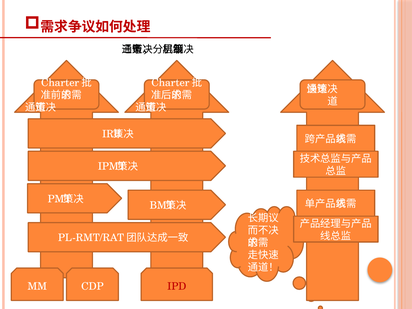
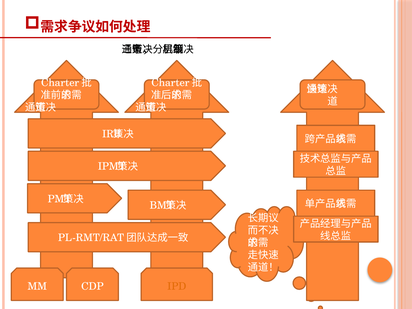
IPD colour: red -> orange (177, 286)
